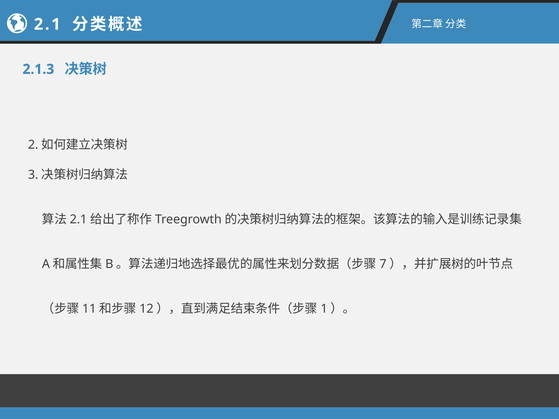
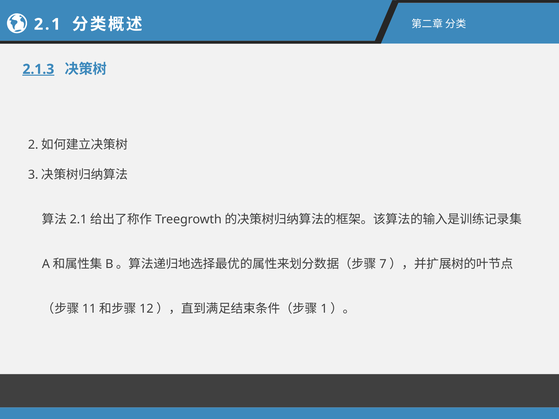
2.1.3 underline: none -> present (38, 69)
